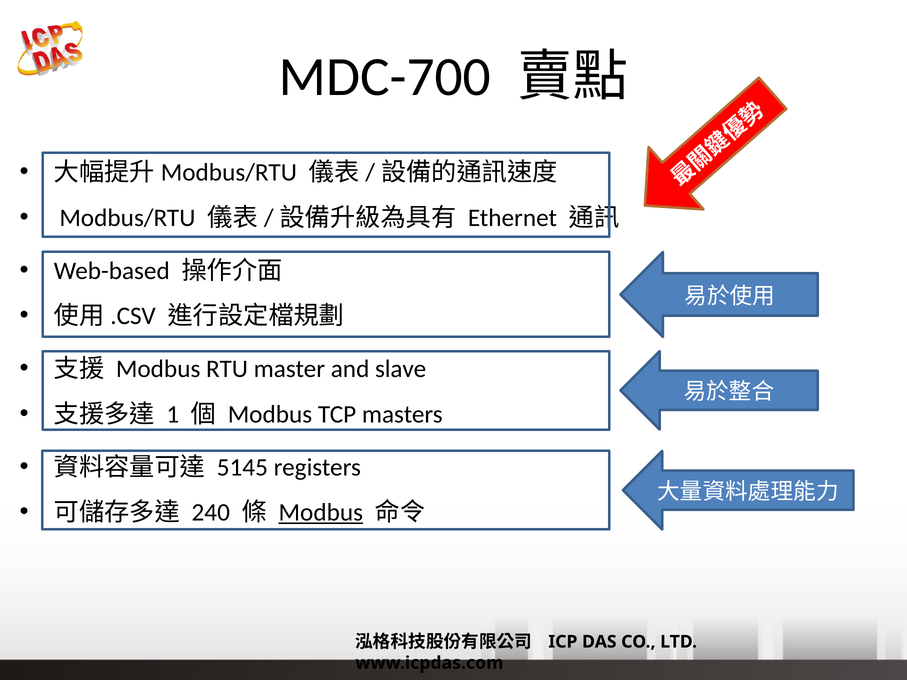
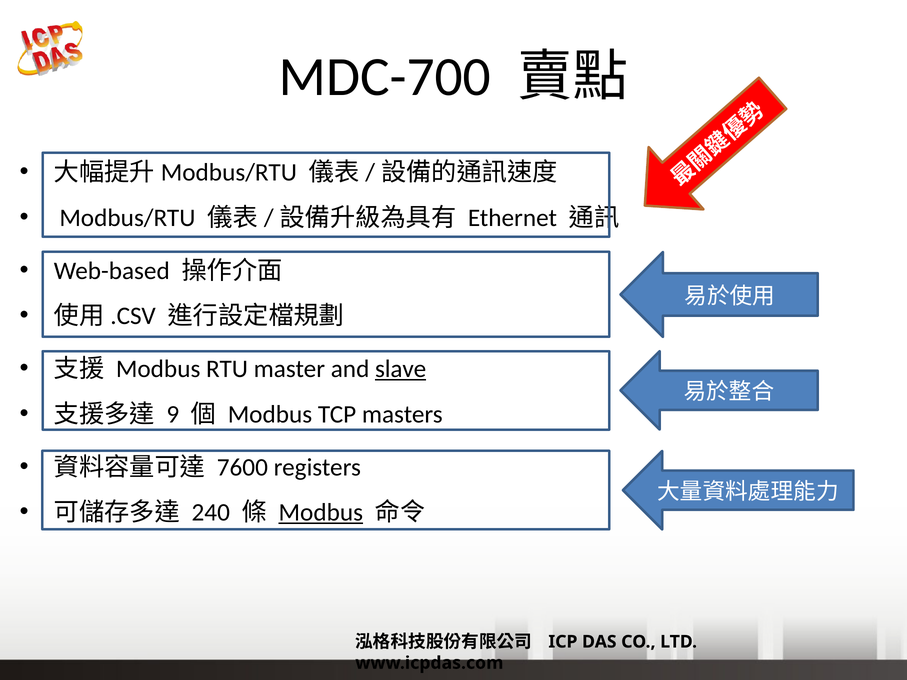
slave underline: none -> present (401, 369)
1: 1 -> 9 (173, 414)
5145: 5145 -> 7600 (242, 467)
